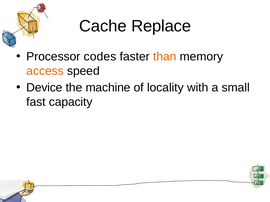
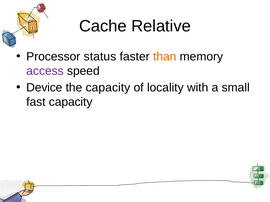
Replace: Replace -> Relative (161, 26)
codes: codes -> status (100, 57)
access colour: orange -> purple (45, 71)
the machine: machine -> capacity (108, 88)
